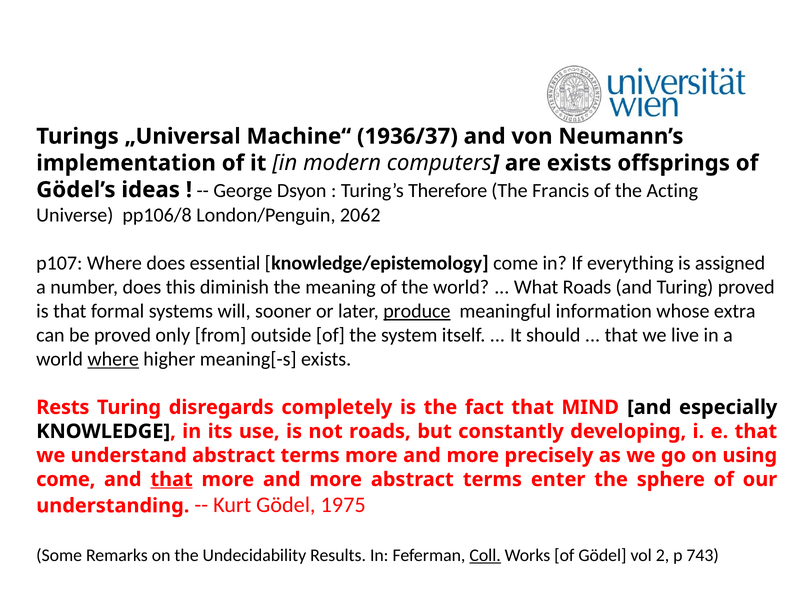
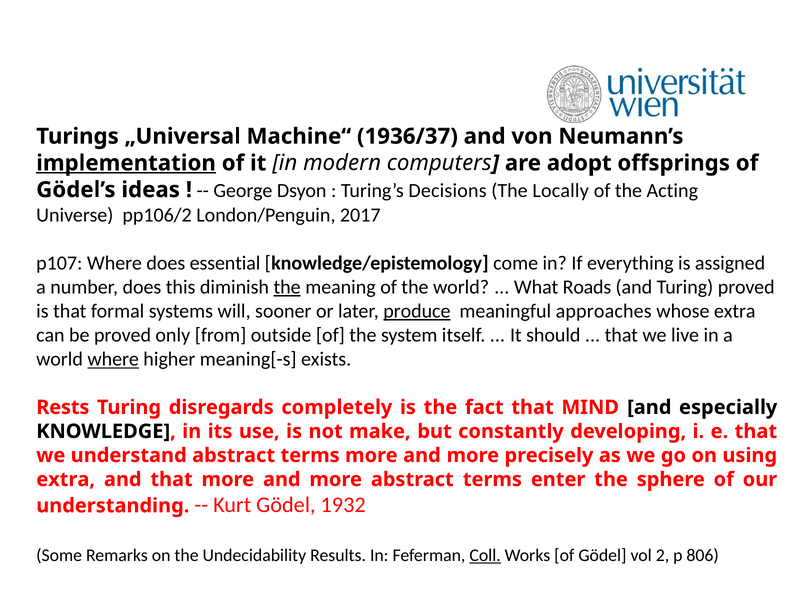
implementation underline: none -> present (126, 163)
are exists: exists -> adopt (579, 163)
Therefore: Therefore -> Decisions (448, 190)
Francis: Francis -> Locally (561, 190)
pp106/8: pp106/8 -> pp106/2 (157, 215)
2062: 2062 -> 2017 (360, 215)
the underline: none -> present (287, 287)
information: information -> approaches (604, 311)
not roads: roads -> make (380, 431)
come: come -> extra (66, 479)
that underline: present -> none (172, 479)
1975: 1975 -> 1932 (343, 505)
743: 743 -> 806 (703, 555)
